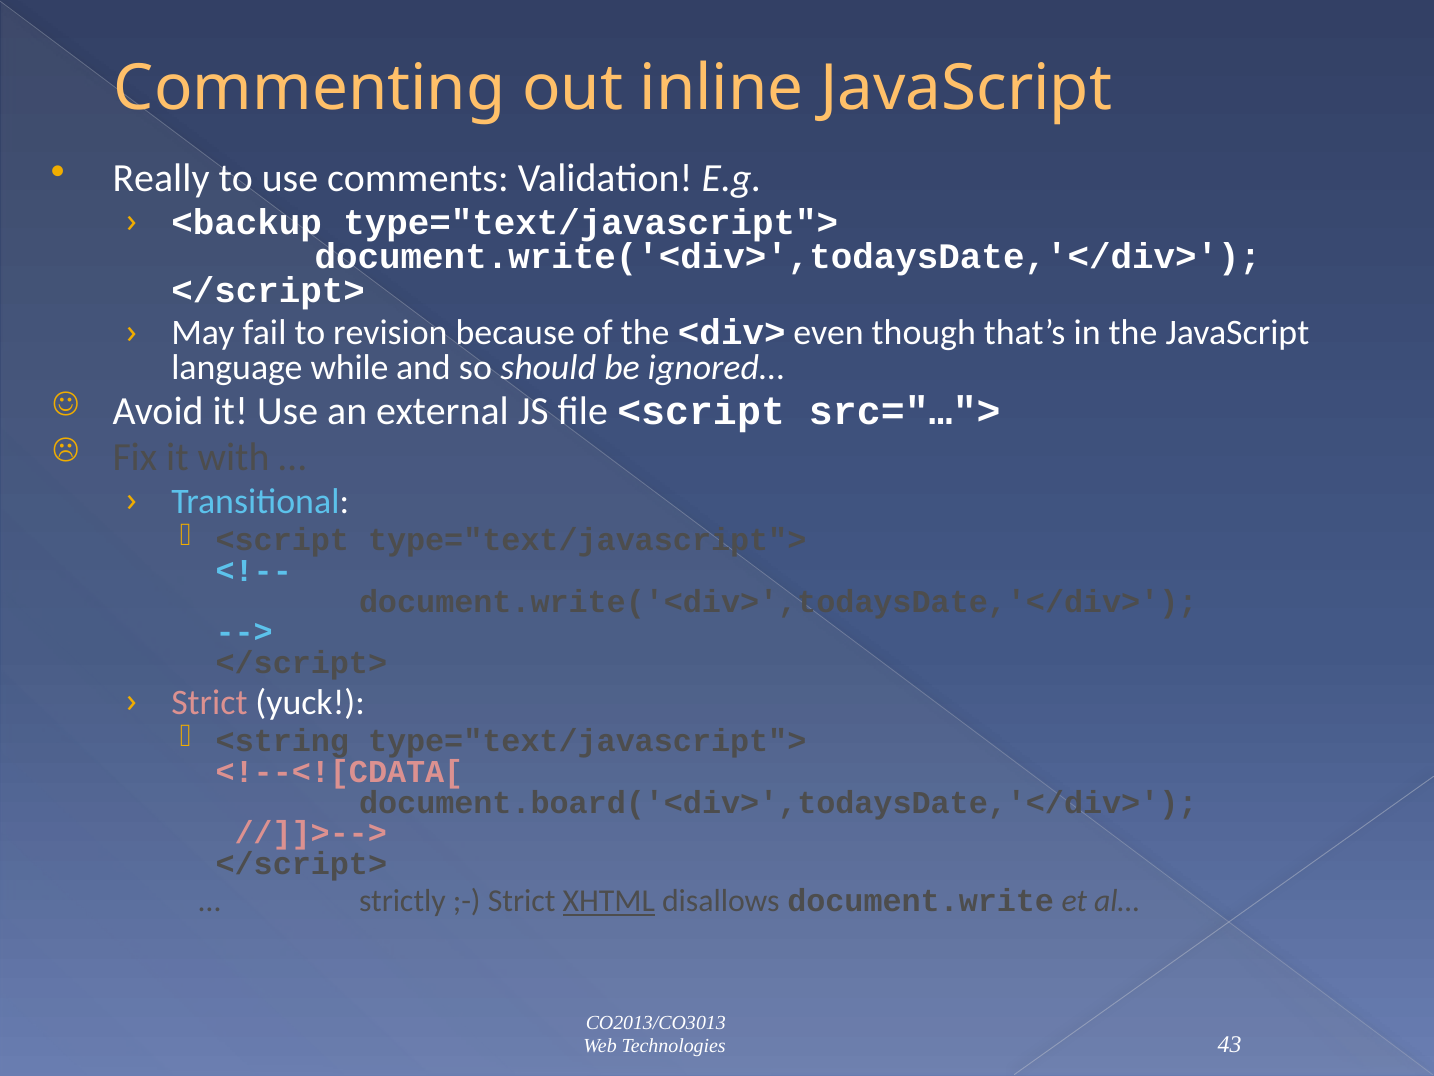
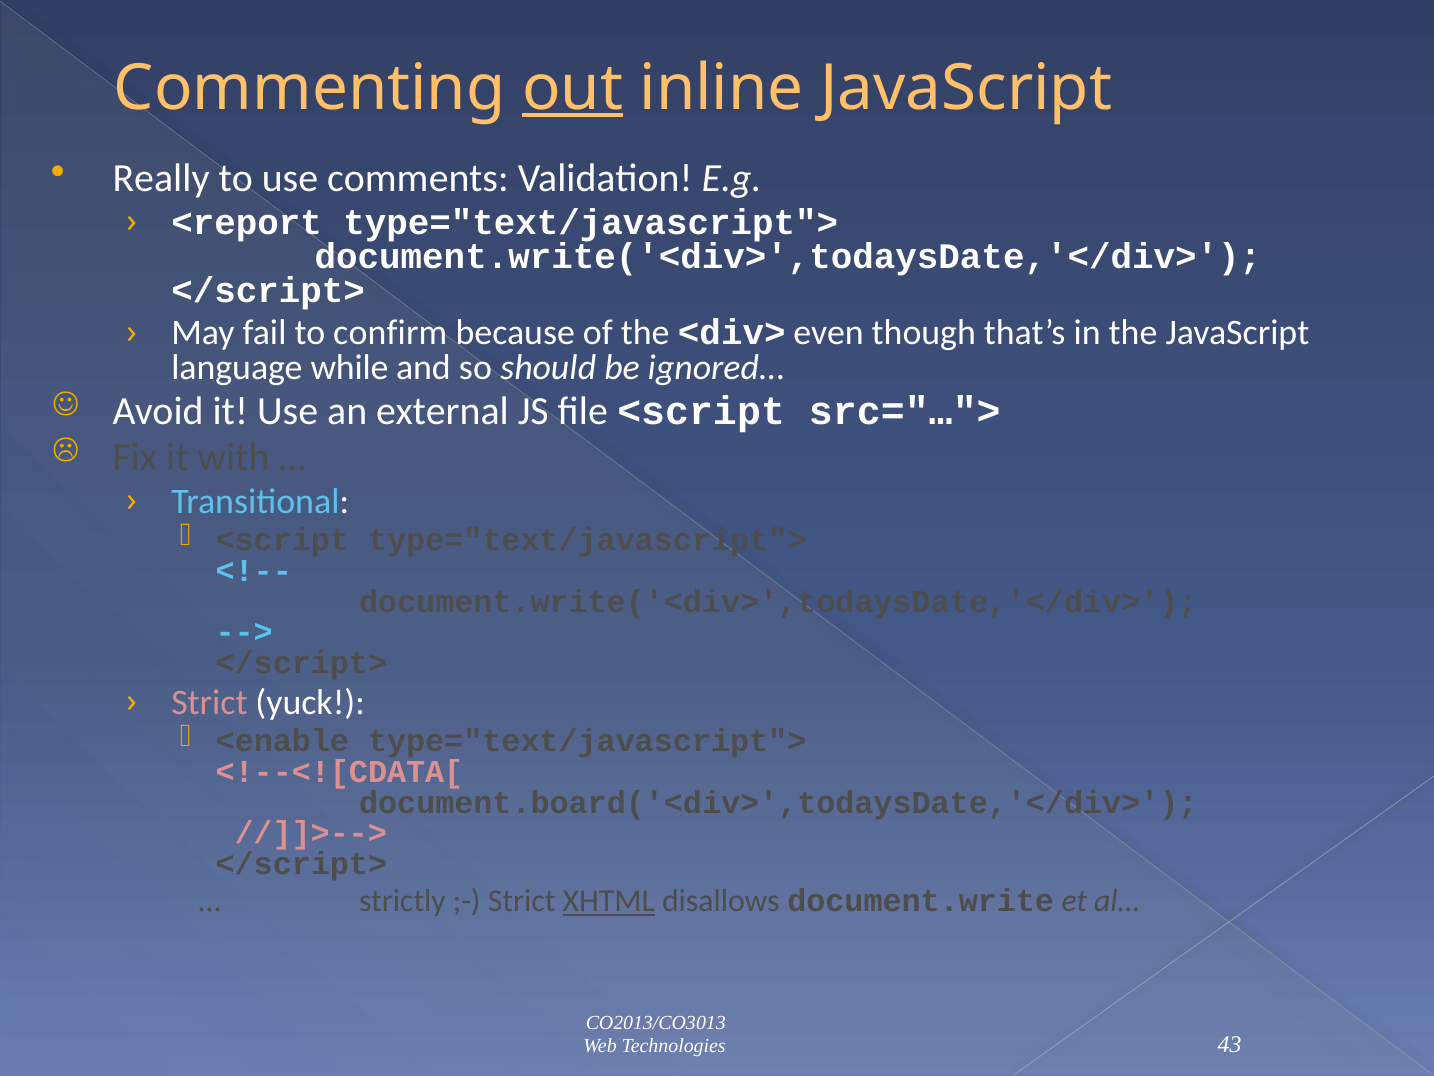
out underline: none -> present (573, 88)
<backup: <backup -> <report (247, 222)
revision: revision -> confirm (390, 333)
<string: <string -> <enable (282, 741)
